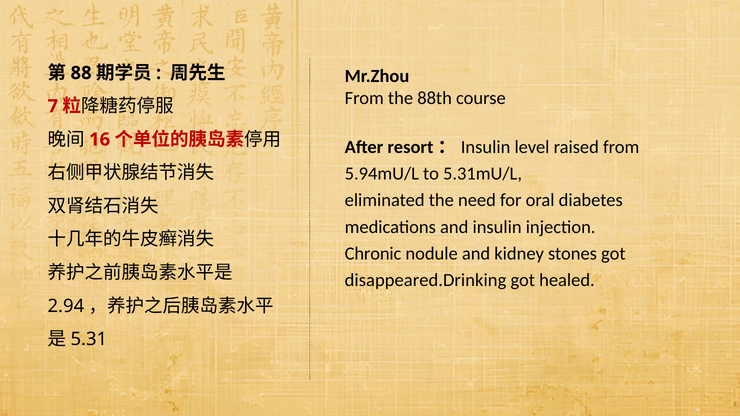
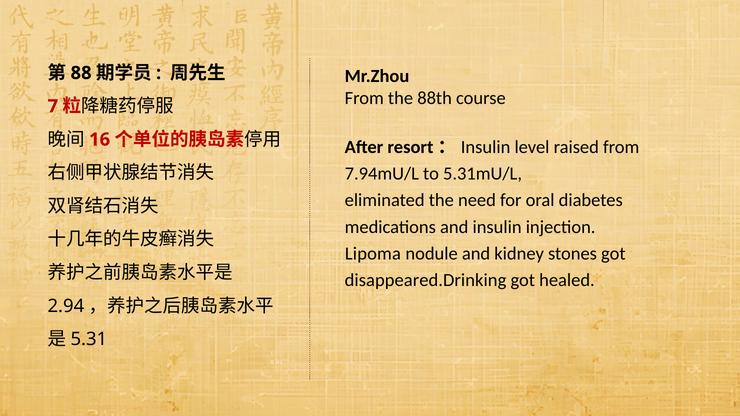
5.94mU/L: 5.94mU/L -> 7.94mU/L (382, 174)
Chronic: Chronic -> Lipoma (373, 254)
